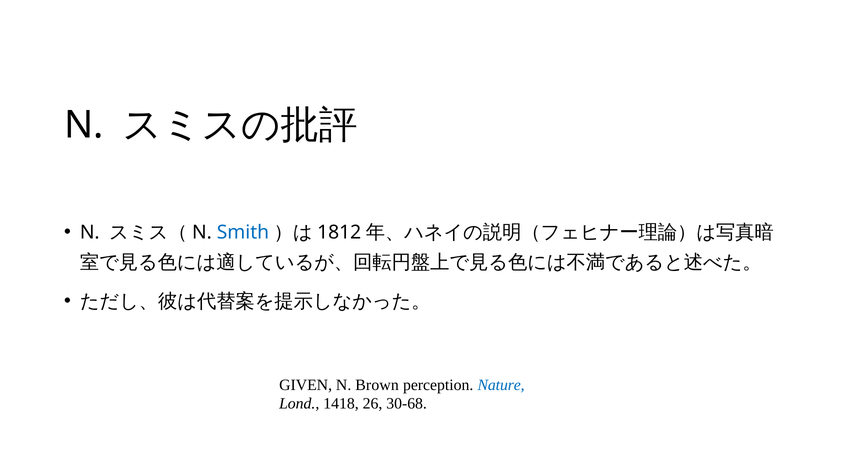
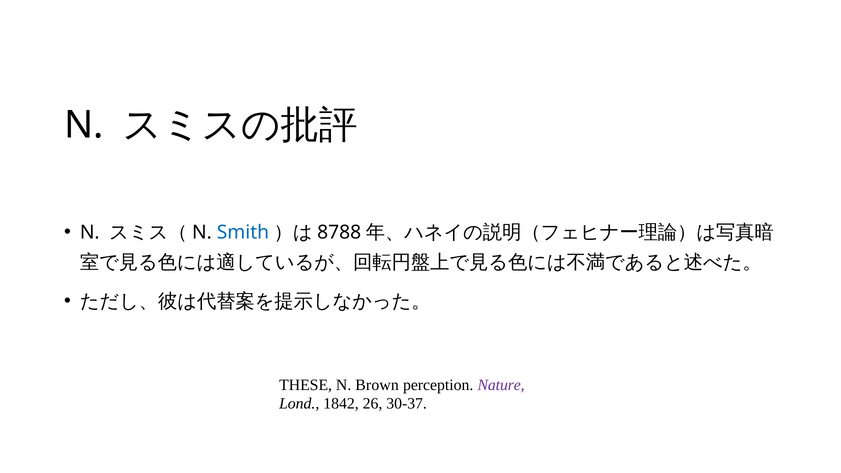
1812: 1812 -> 8788 (339, 232)
GIVEN: GIVEN -> THESE (306, 385)
Nature colour: blue -> purple (501, 385)
1418: 1418 -> 1842 (341, 404)
30-68: 30-68 -> 30-37 (407, 404)
